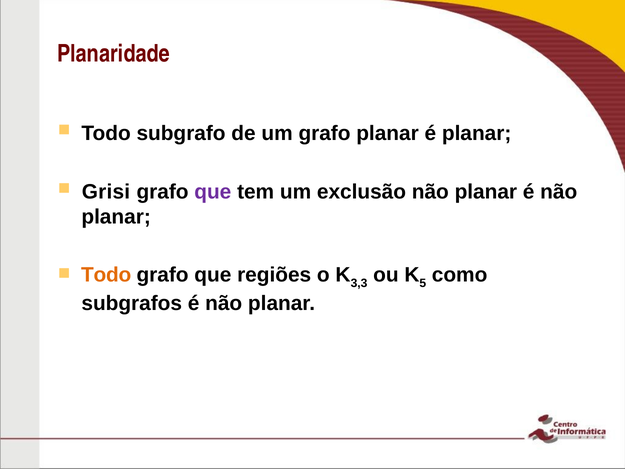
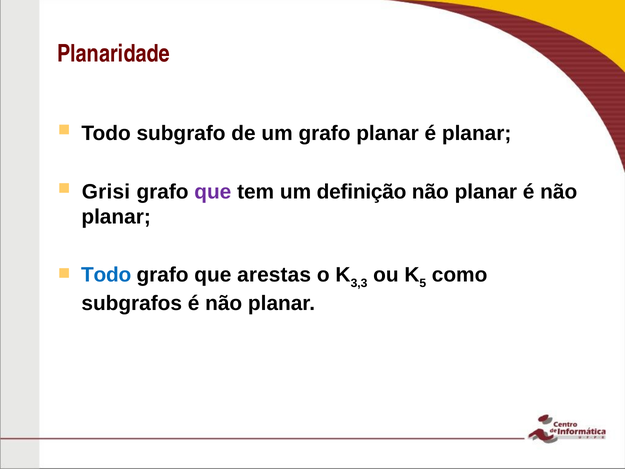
exclusão: exclusão -> definição (362, 192)
Todo colour: orange -> blue (106, 275)
regiões: regiões -> arestas (274, 275)
